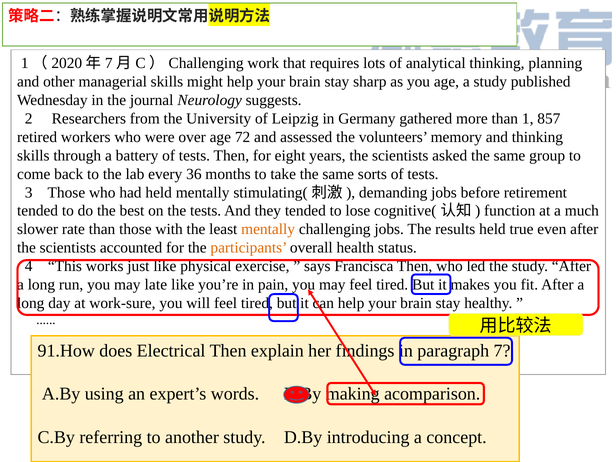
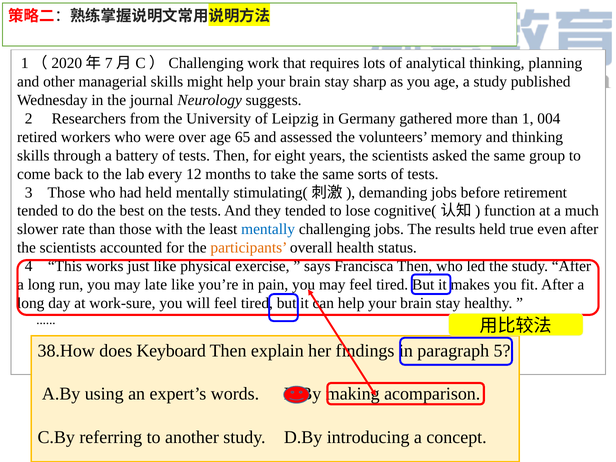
857: 857 -> 004 (549, 119)
72: 72 -> 65 (243, 137)
36: 36 -> 12 (194, 174)
mentally colour: orange -> blue (268, 229)
91.How: 91.How -> 38.How (66, 351)
Electrical: Electrical -> Keyboard (171, 351)
7: 7 -> 5 (502, 351)
